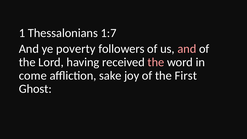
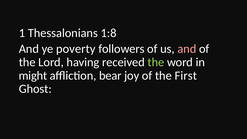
1:7: 1:7 -> 1:8 (109, 33)
the colour: pink -> light green (156, 62)
come: come -> might (33, 76)
sake: sake -> bear (110, 76)
